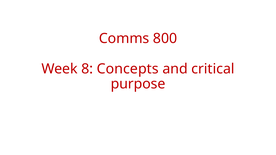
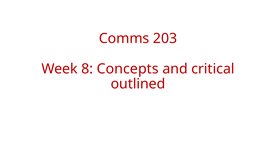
800: 800 -> 203 (165, 38)
purpose: purpose -> outlined (138, 84)
